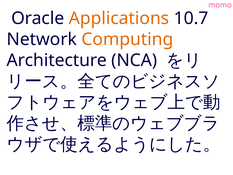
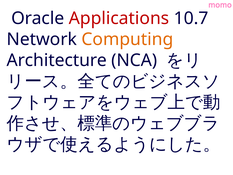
Applications colour: orange -> red (119, 18)
